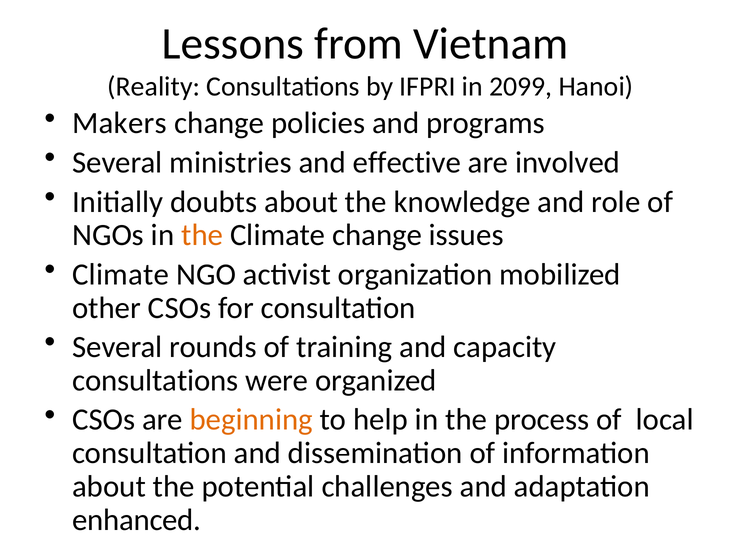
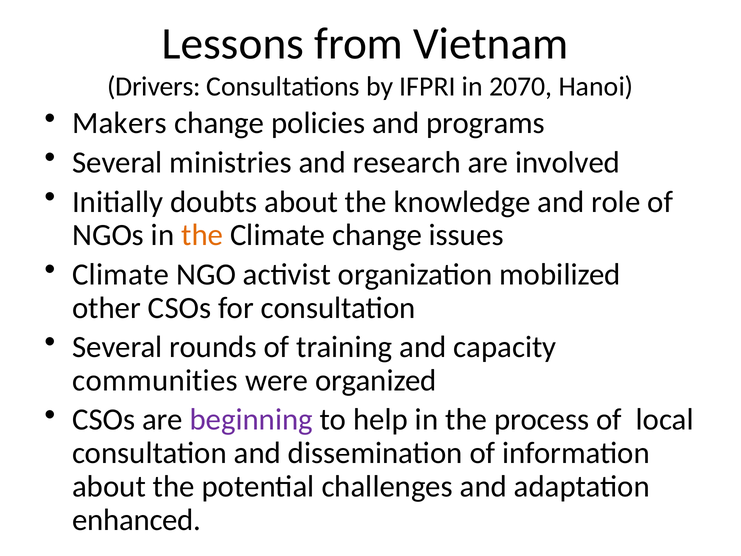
Reality: Reality -> Drivers (154, 87)
2099: 2099 -> 2070 (521, 87)
effective: effective -> research (407, 162)
consultations: consultations -> communities (155, 380)
beginning colour: orange -> purple (251, 420)
